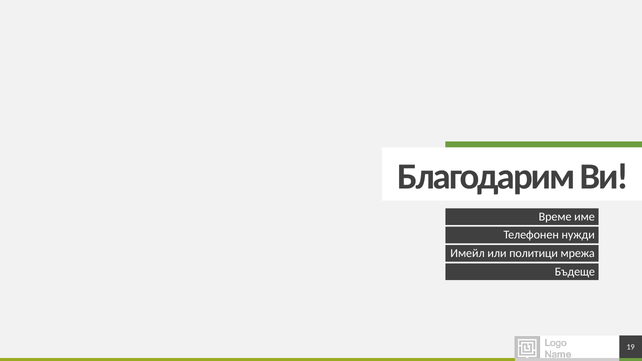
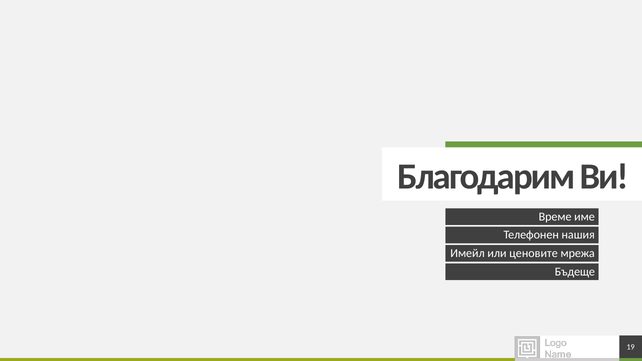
нужди: нужди -> нашия (578, 235)
политици: политици -> ценовите (534, 253)
